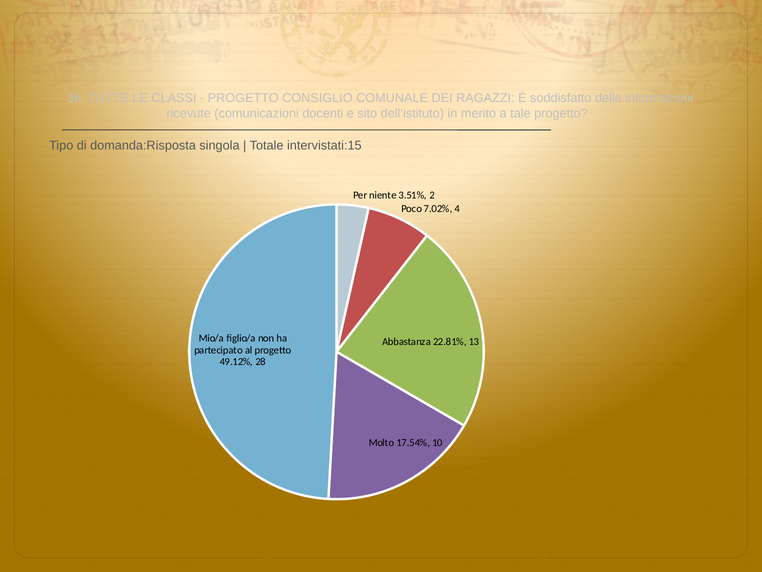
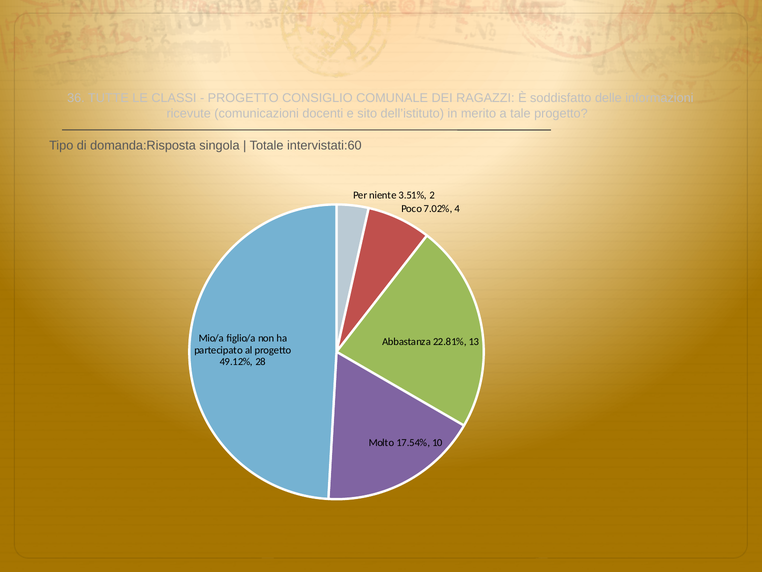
intervistati:15: intervistati:15 -> intervistati:60 (324, 146)
